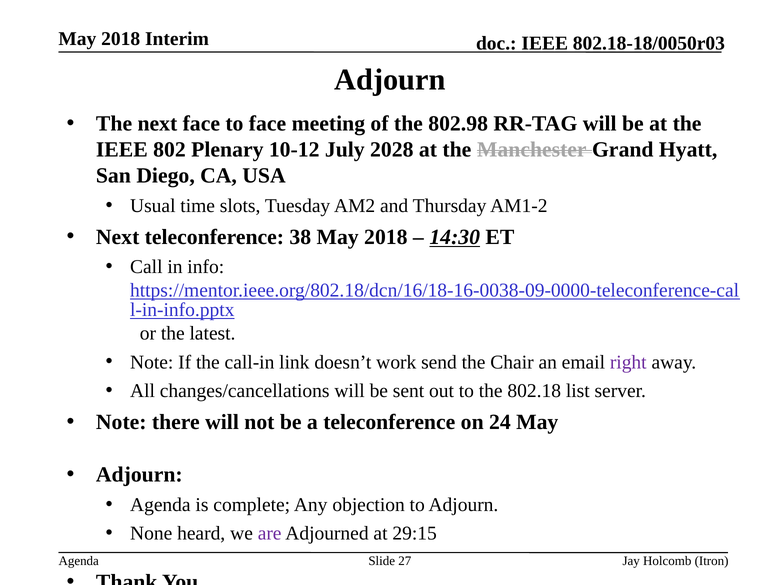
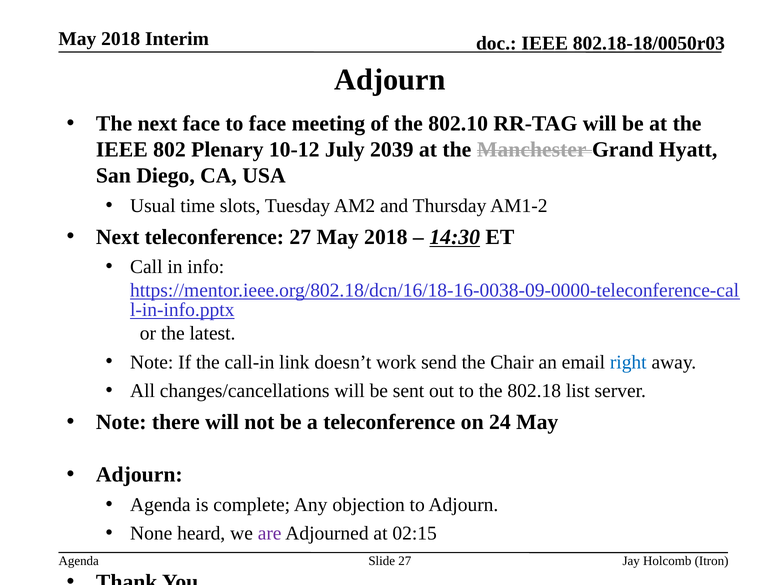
802.98: 802.98 -> 802.10 (458, 124)
2028: 2028 -> 2039 (392, 150)
teleconference 38: 38 -> 27 (300, 237)
right colour: purple -> blue (628, 362)
29:15: 29:15 -> 02:15 (415, 533)
